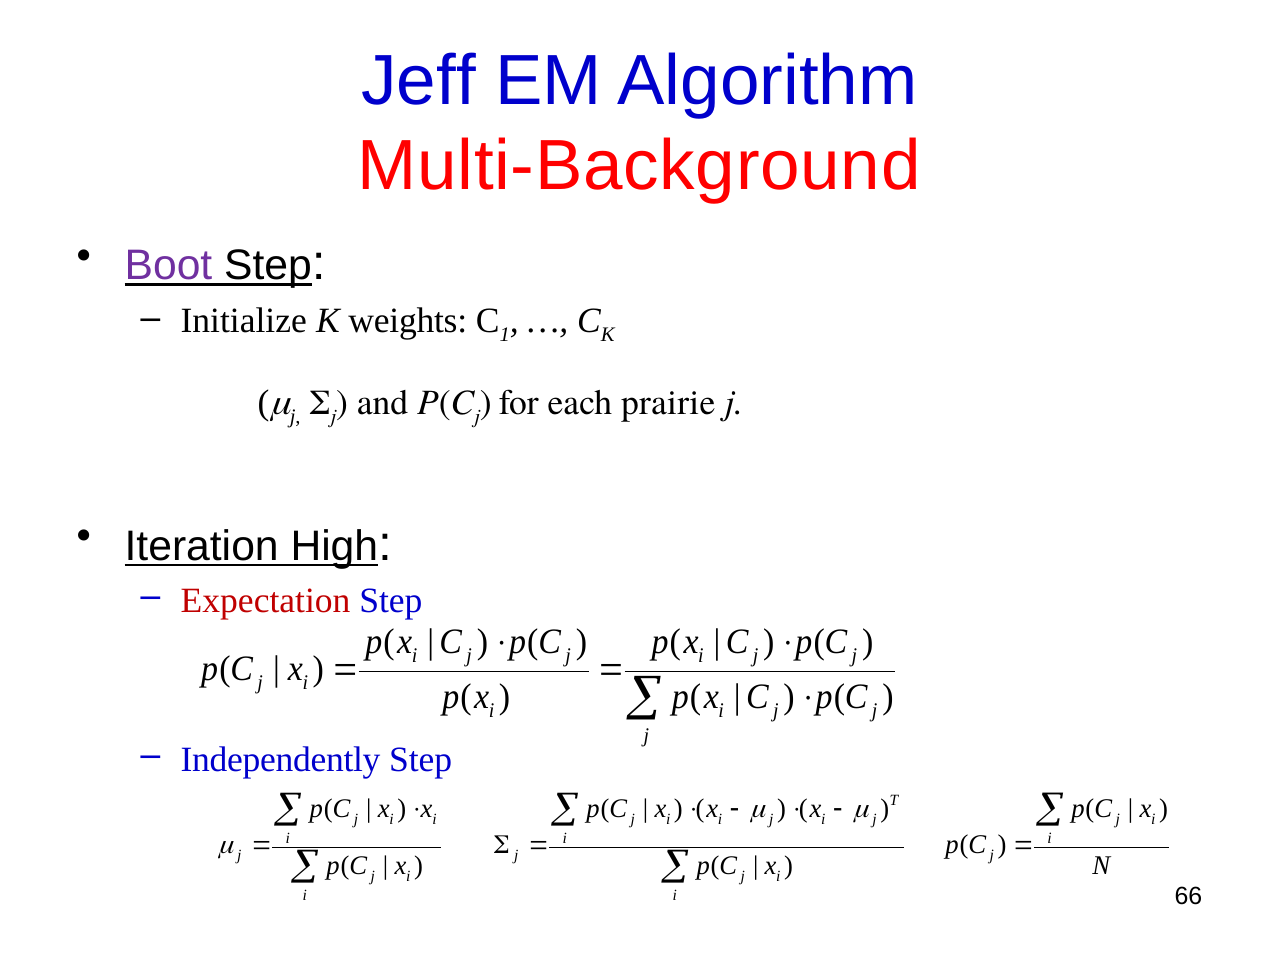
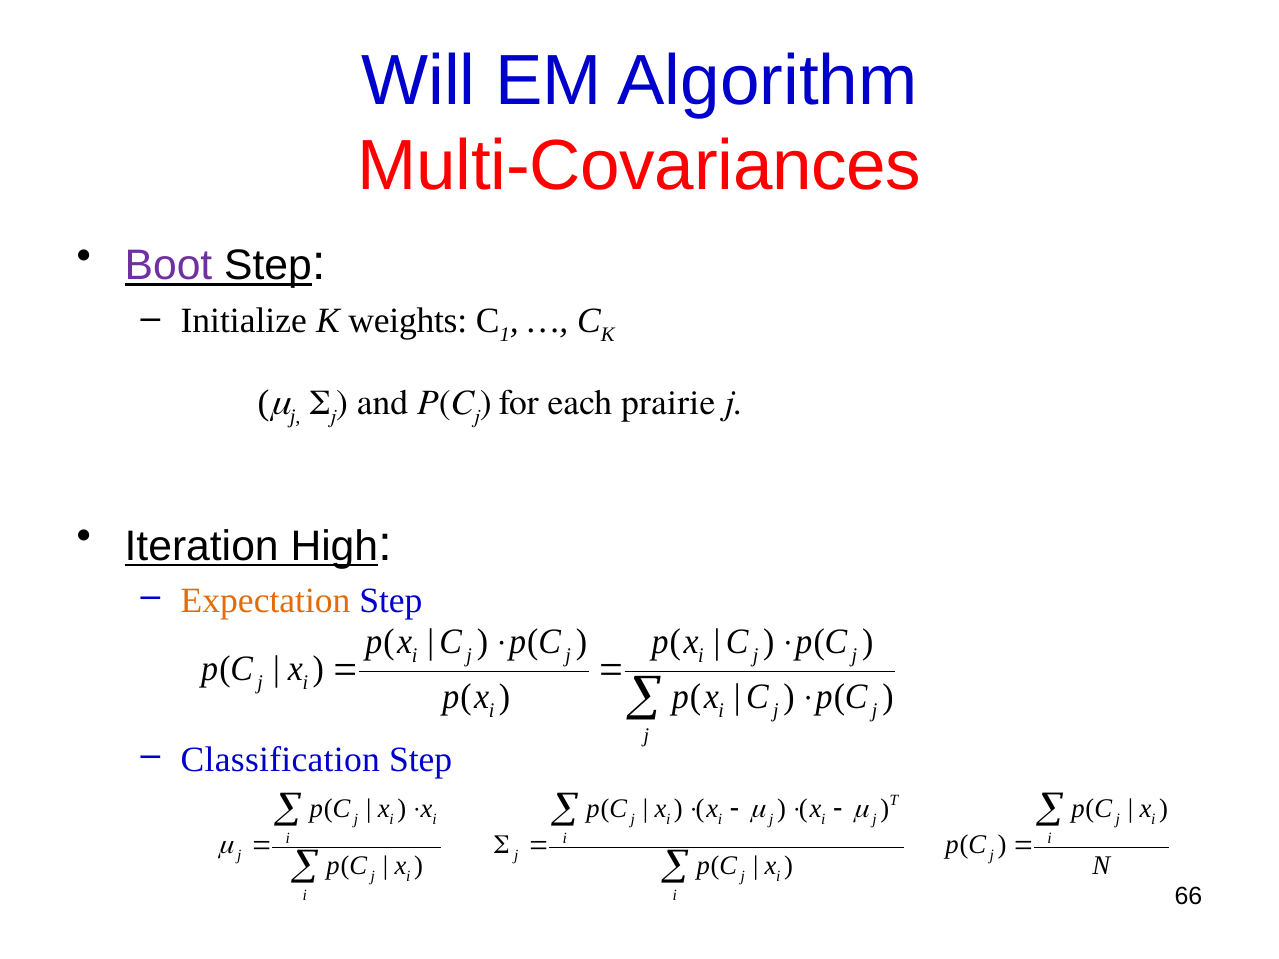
Jeff: Jeff -> Will (419, 81)
Multi-Background: Multi-Background -> Multi-Covariances (639, 166)
Expectation colour: red -> orange (266, 601)
Independently: Independently -> Classification (280, 760)
